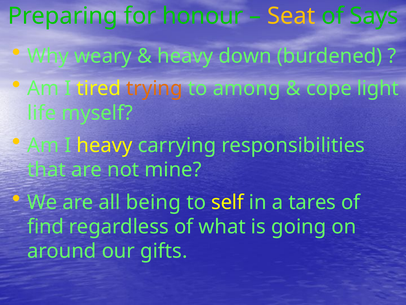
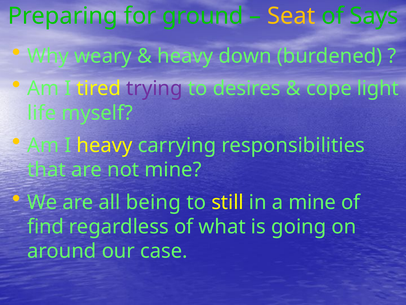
honour: honour -> ground (203, 16)
trying colour: orange -> purple (154, 88)
among: among -> desires (247, 88)
self: self -> still (228, 202)
a tares: tares -> mine (312, 202)
gifts: gifts -> case (164, 251)
